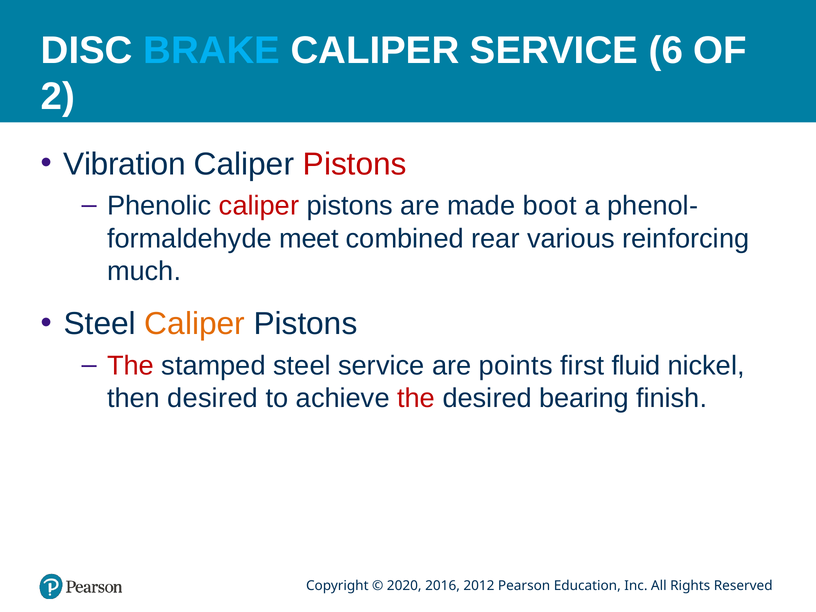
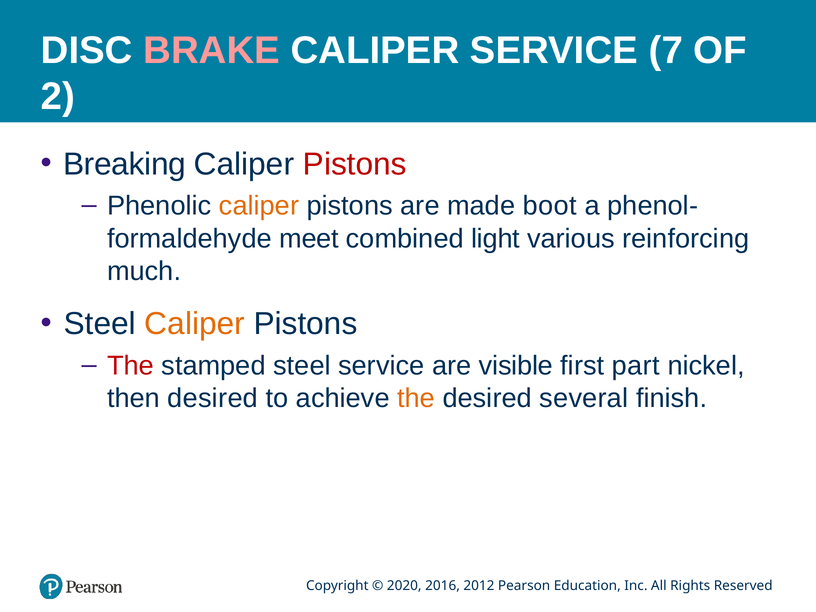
BRAKE colour: light blue -> pink (212, 50)
6: 6 -> 7 (666, 50)
Vibration: Vibration -> Breaking (125, 164)
caliper colour: red -> orange (259, 206)
rear: rear -> light (496, 239)
points: points -> visible (516, 366)
fluid: fluid -> part (636, 366)
the colour: red -> orange (416, 398)
bearing: bearing -> several (584, 398)
